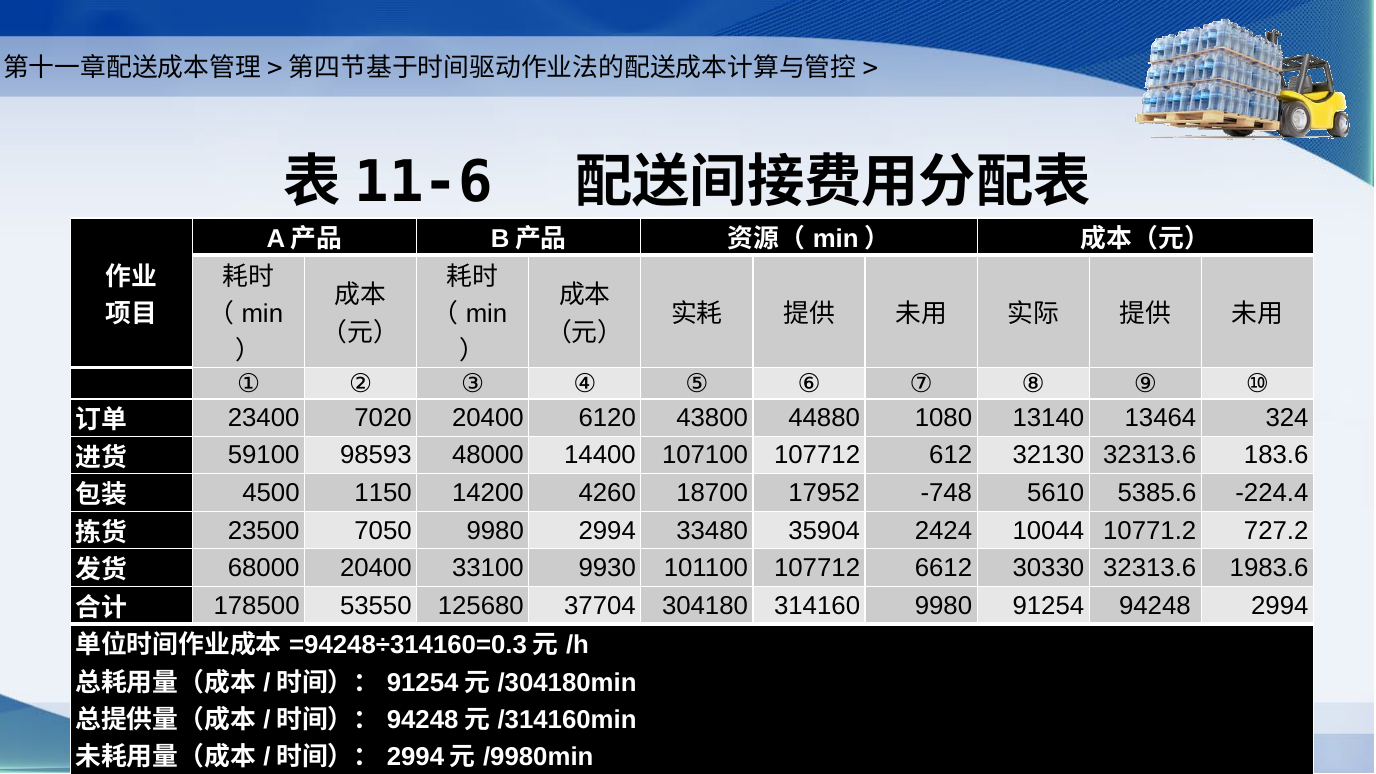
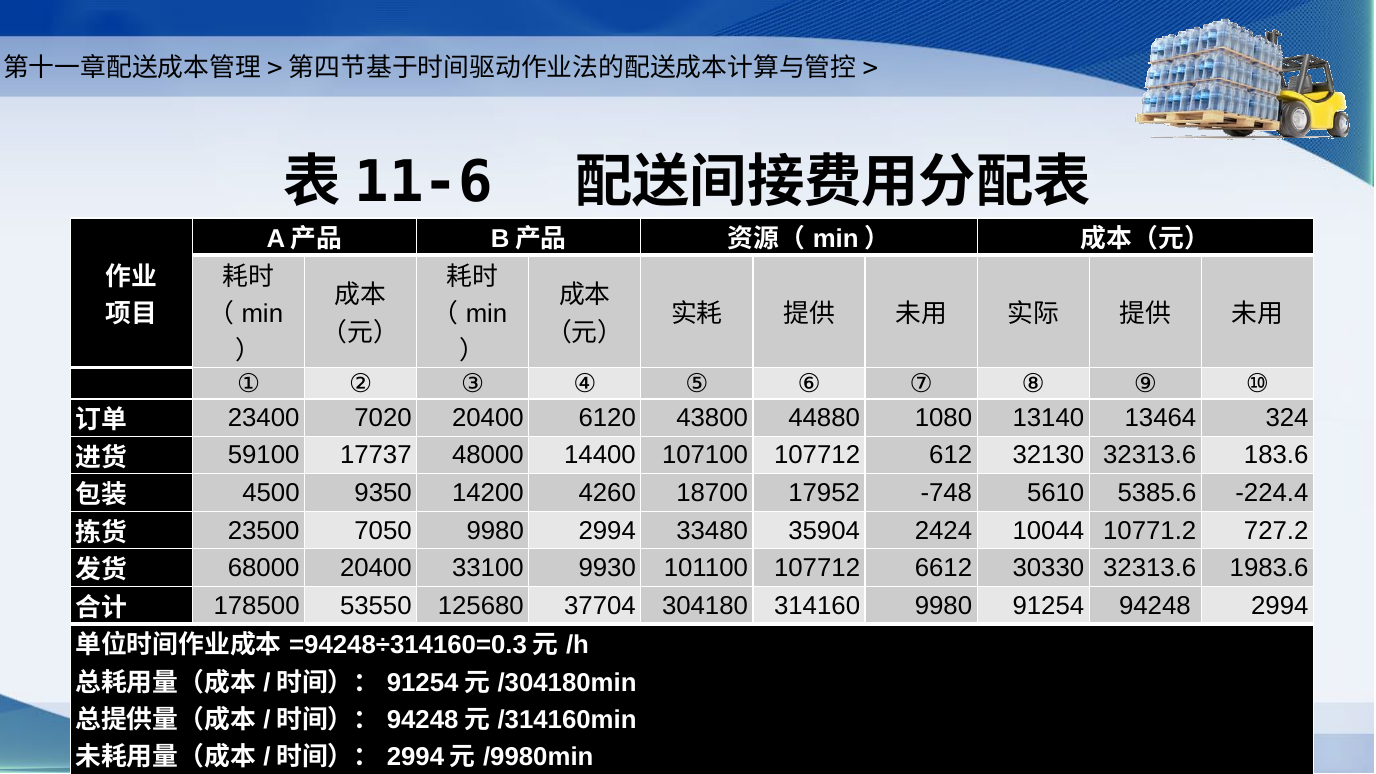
98593: 98593 -> 17737 (376, 455)
1150: 1150 -> 9350 (383, 493)
